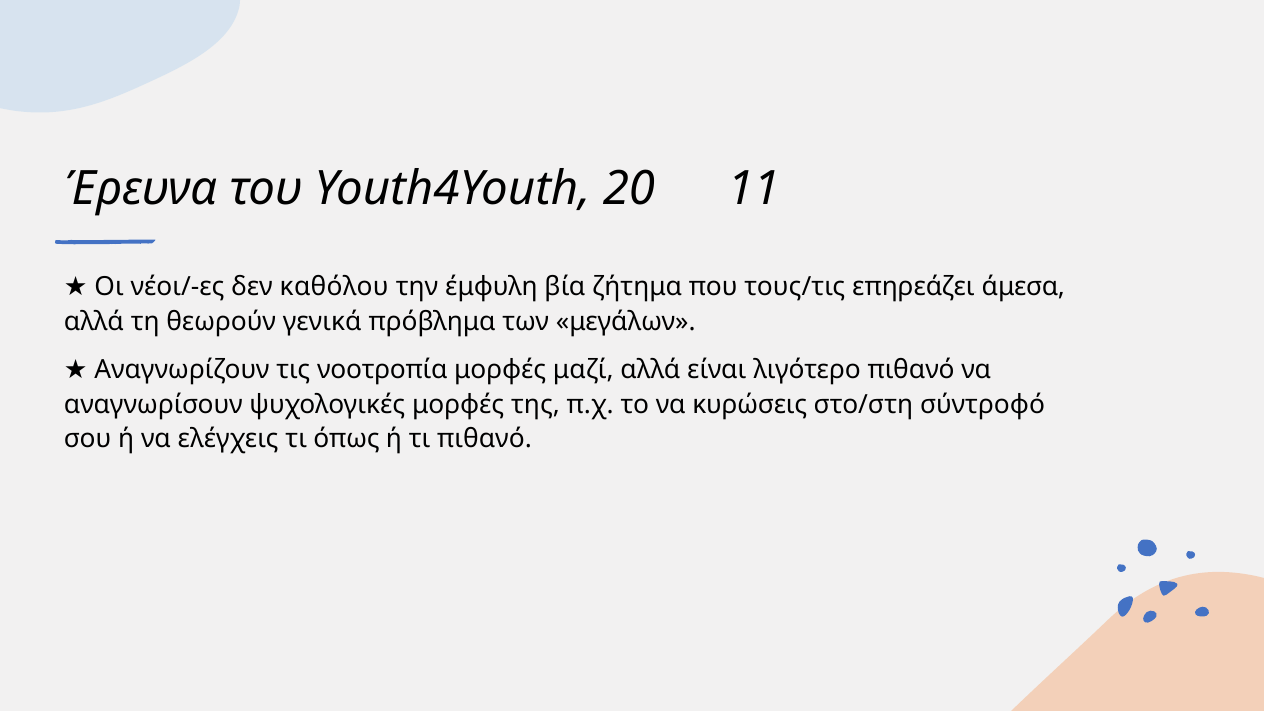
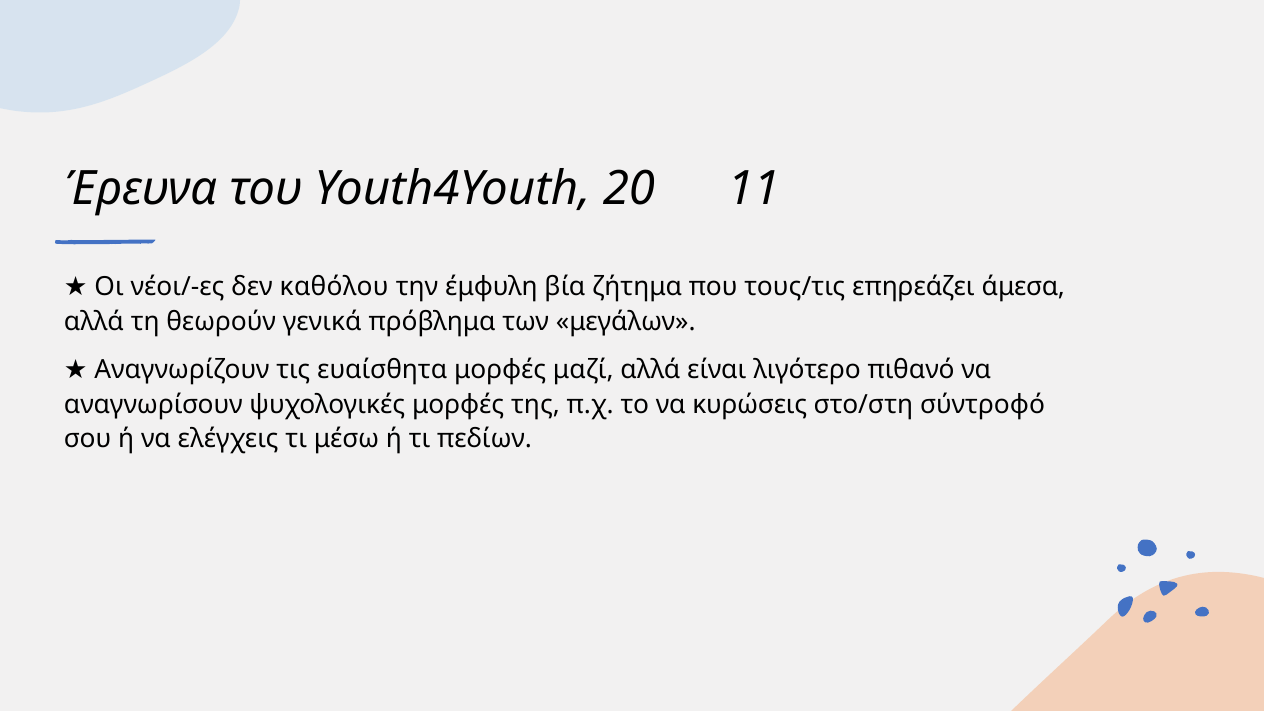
νοοτροπία: νοοτροπία -> ευαίσθητα (382, 370)
όπως: όπως -> μέσω (347, 439)
τι πιθανό: πιθανό -> πεδίων (485, 439)
